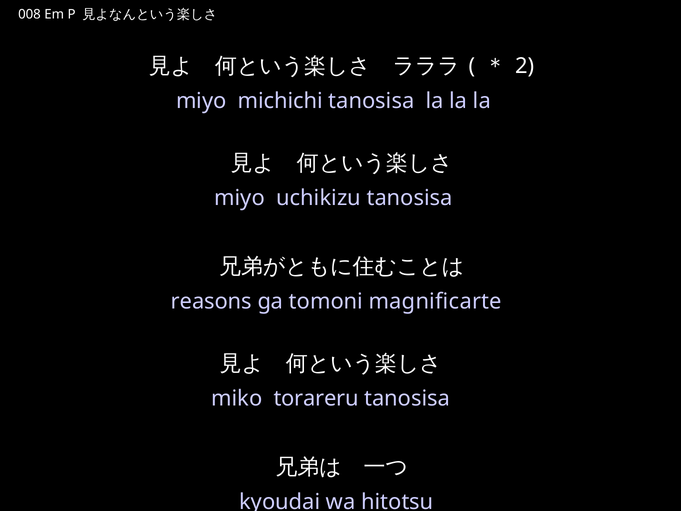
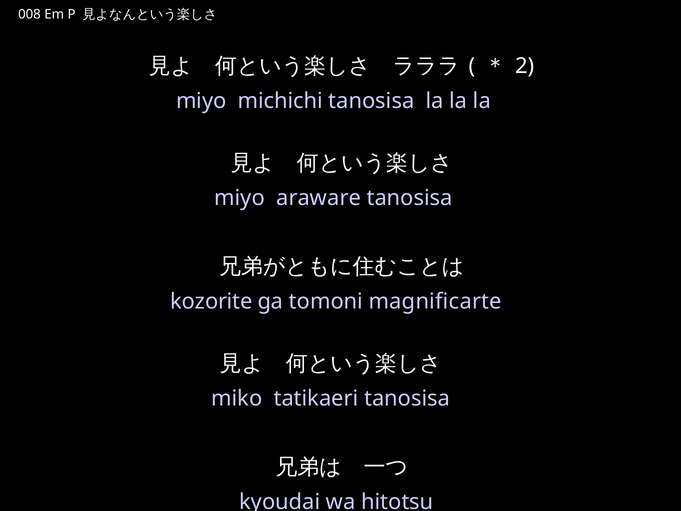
uchikizu: uchikizu -> araware (319, 198)
reasons: reasons -> kozorite (211, 301)
torareru: torareru -> tatikaeri (316, 398)
